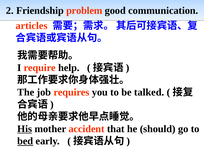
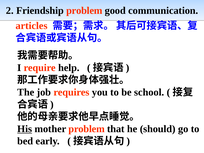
talked: talked -> school (149, 92)
mother accident: accident -> problem (87, 129)
bed underline: present -> none (25, 141)
